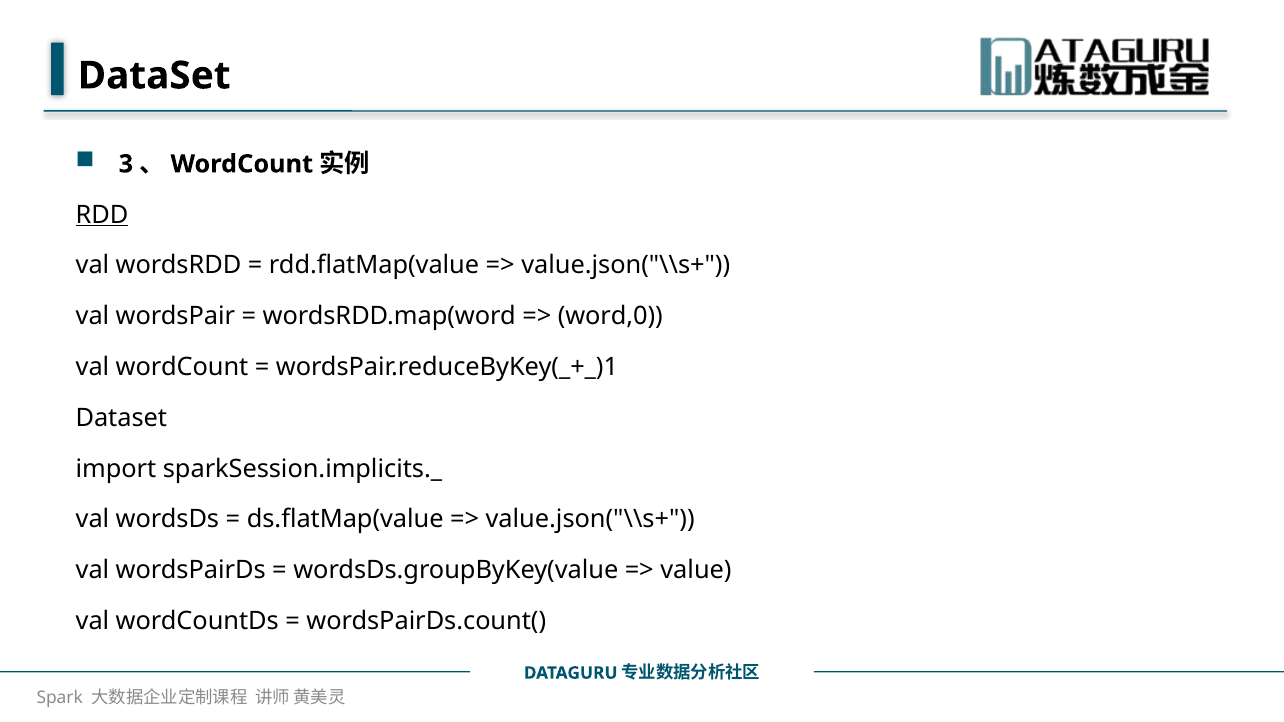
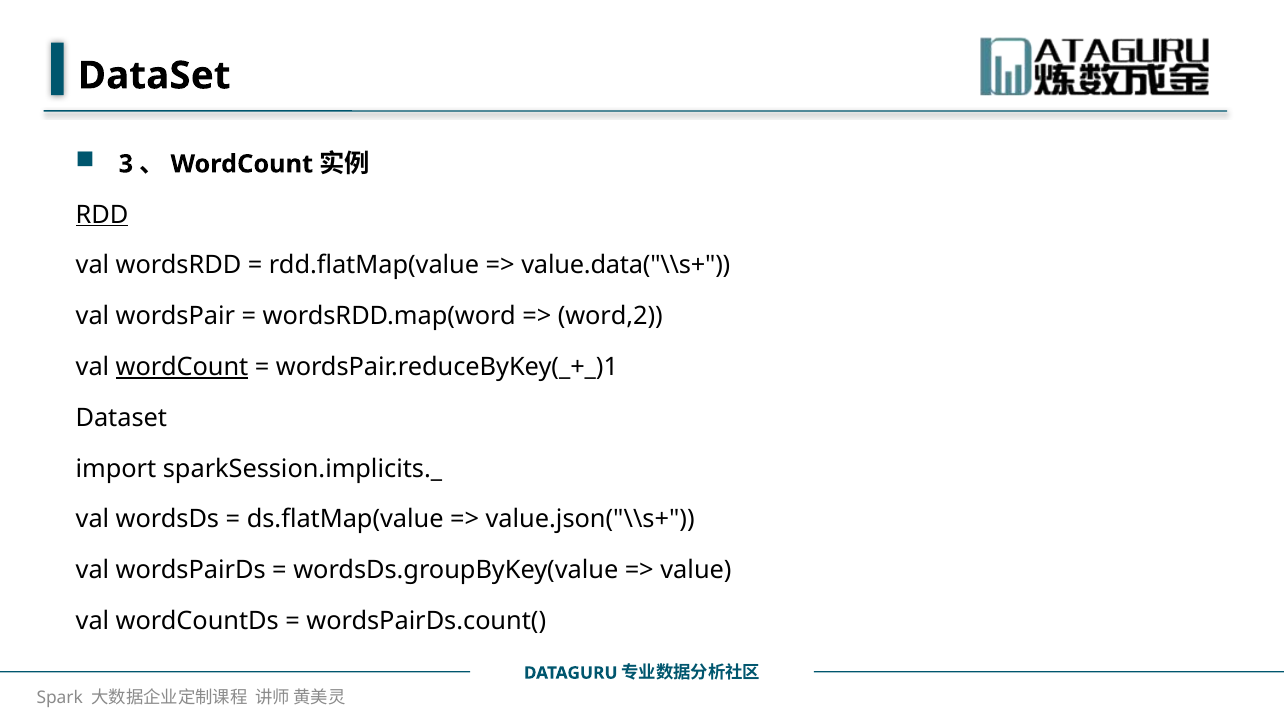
value.json("\\s+: value.json("\\s+ -> value.data("\\s+ (626, 265)
word,0: word,0 -> word,2 (610, 316)
wordCount underline: none -> present (182, 367)
